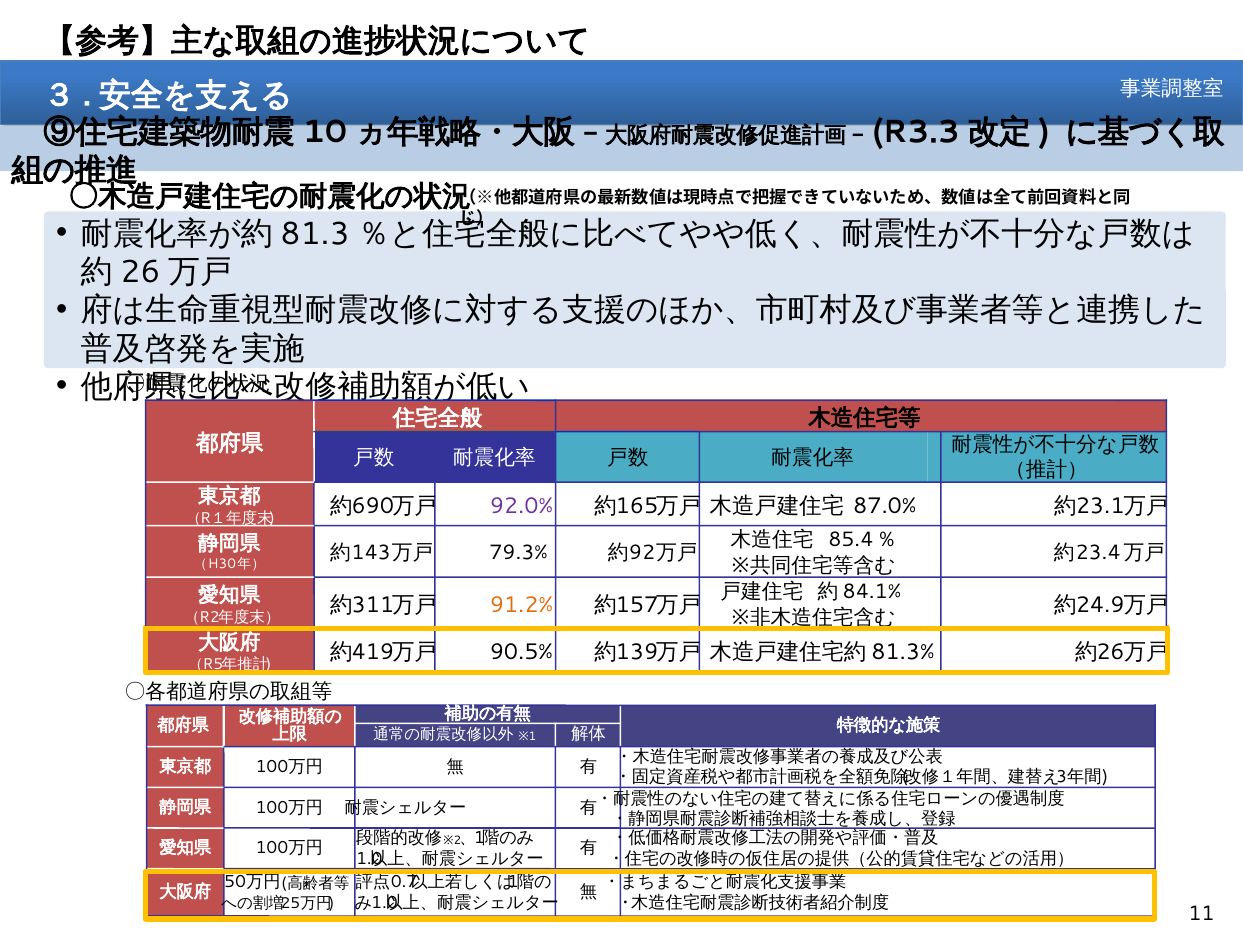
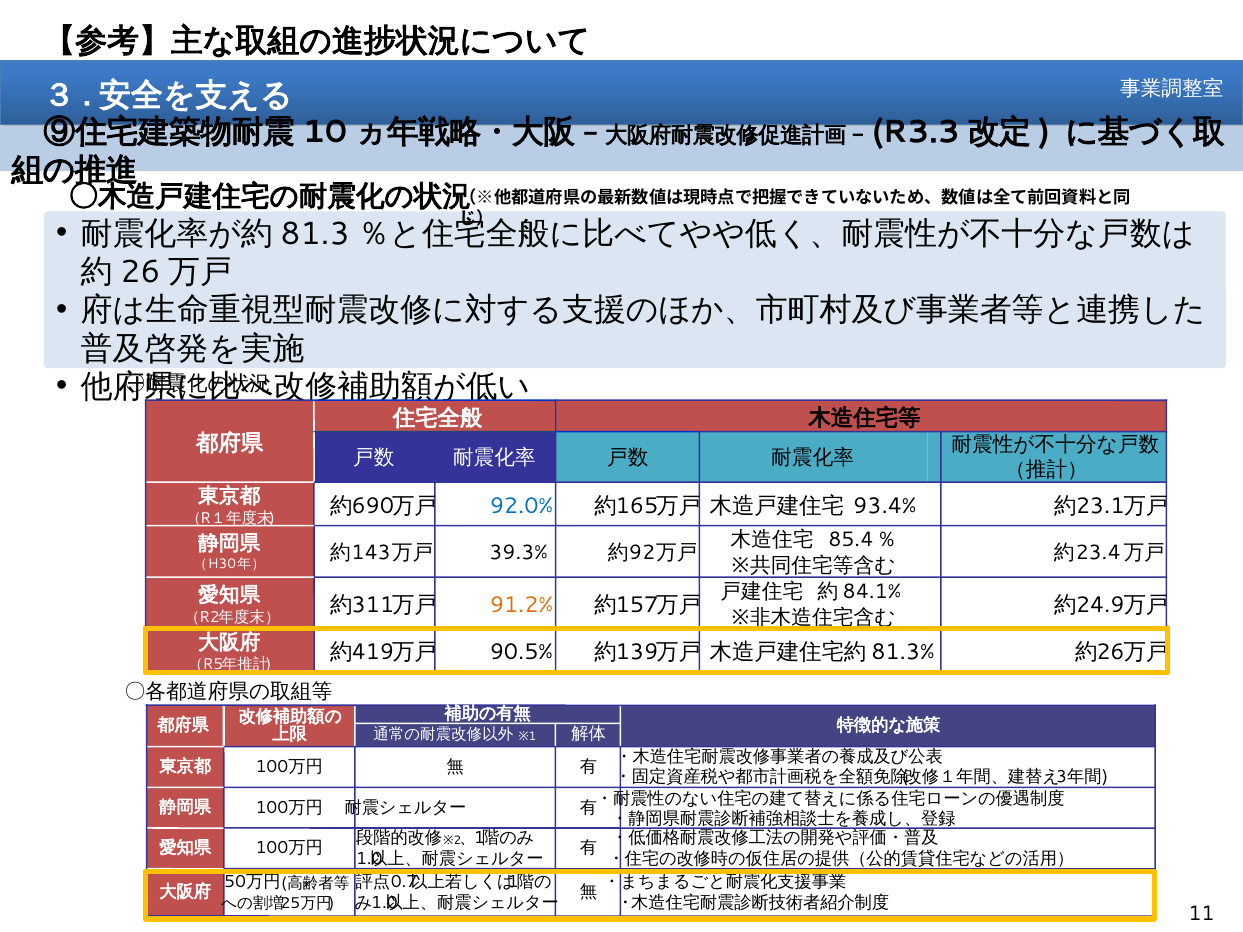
92.0% colour: purple -> blue (521, 506)
87.0%: 87.0% -> 93.4% (885, 506)
79.3%: 79.3% -> 39.3% (519, 552)
